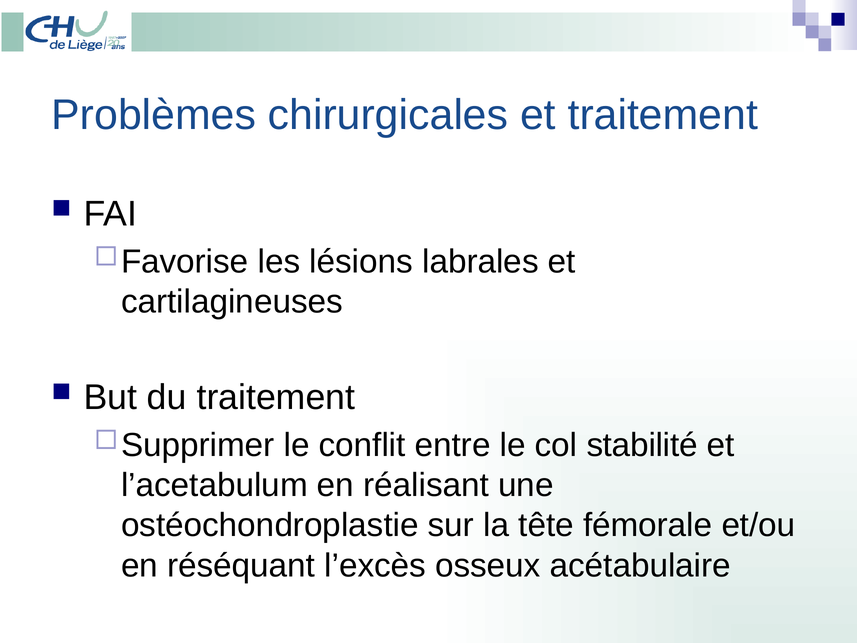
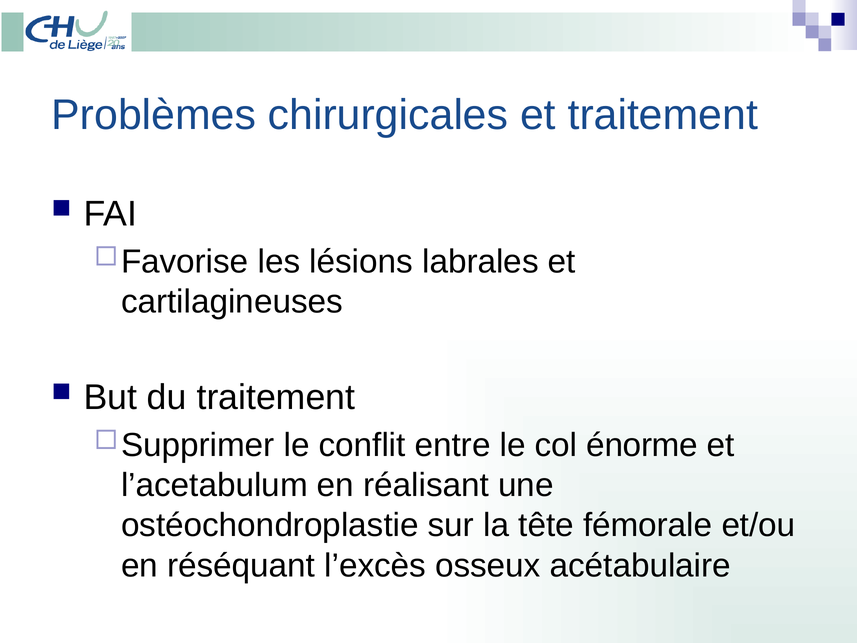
stabilité: stabilité -> énorme (642, 445)
